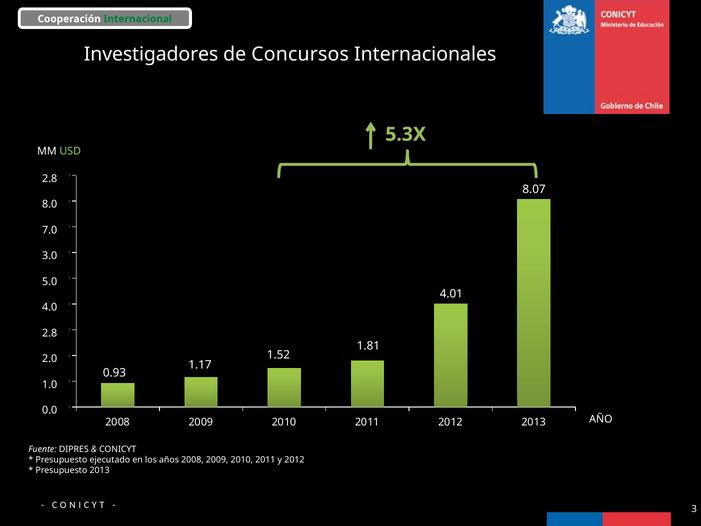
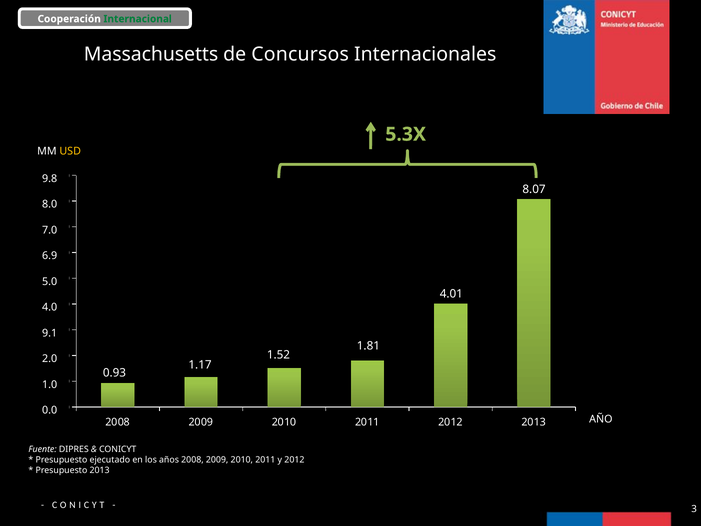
Investigadores: Investigadores -> Massachusetts (151, 54)
USD colour: light green -> yellow (70, 151)
2.8: 2.8 -> 9.8 (50, 179)
3.0: 3.0 -> 6.9 (50, 256)
2.8: 2.8 -> 9.1 (50, 333)
